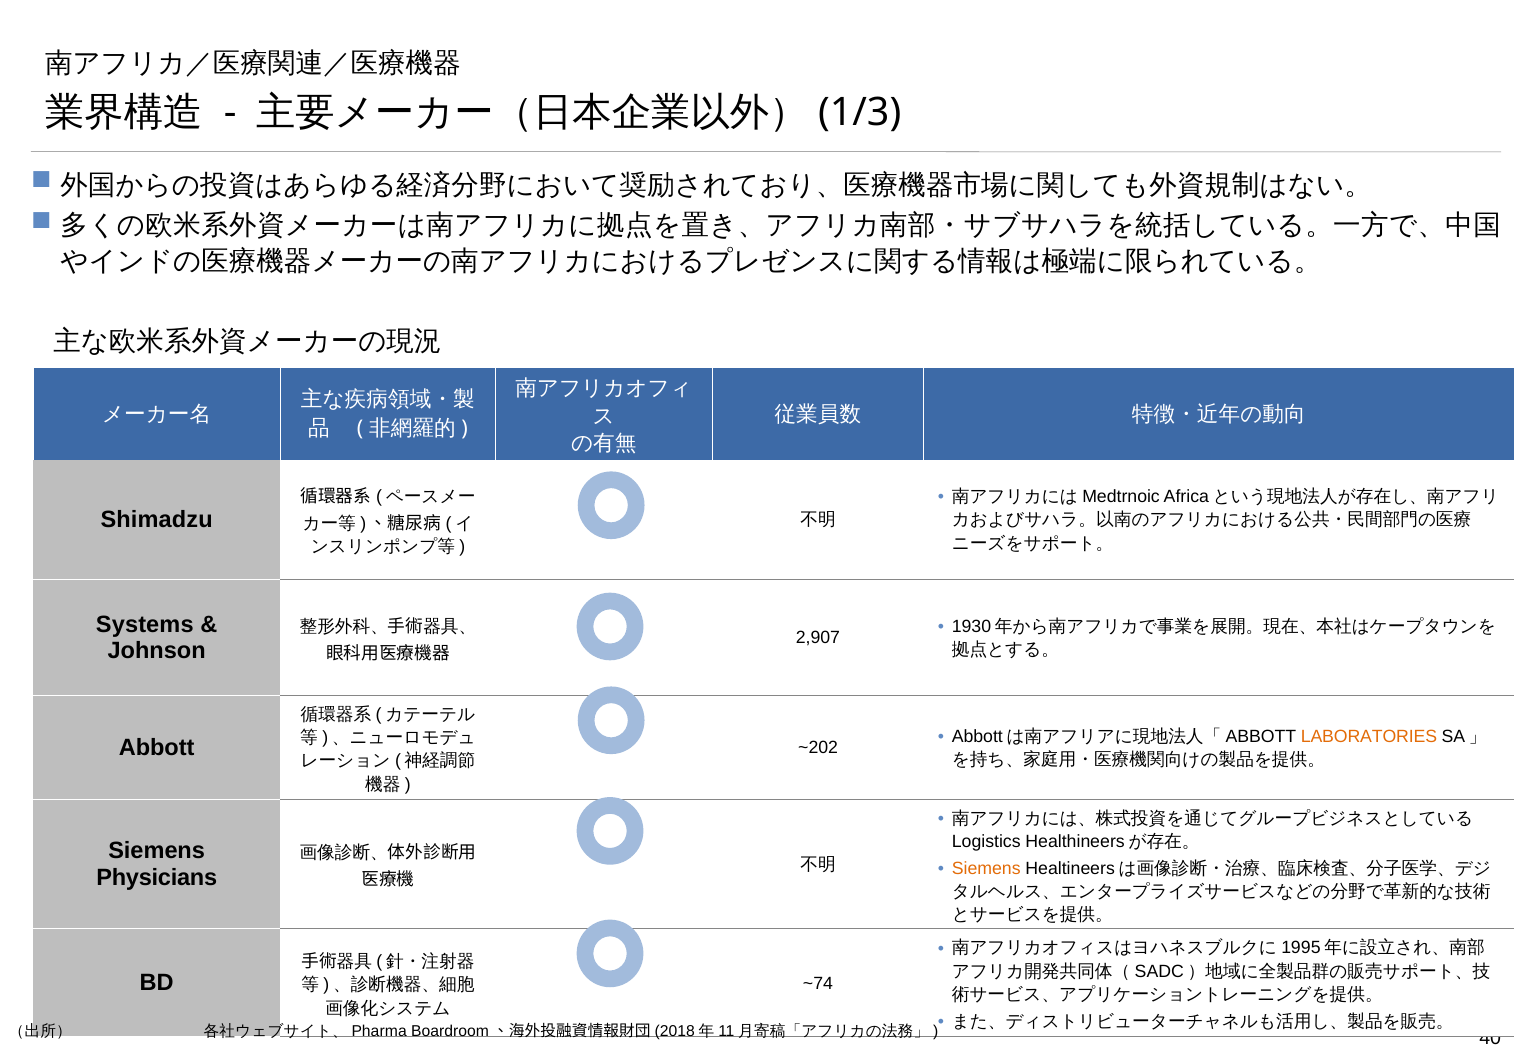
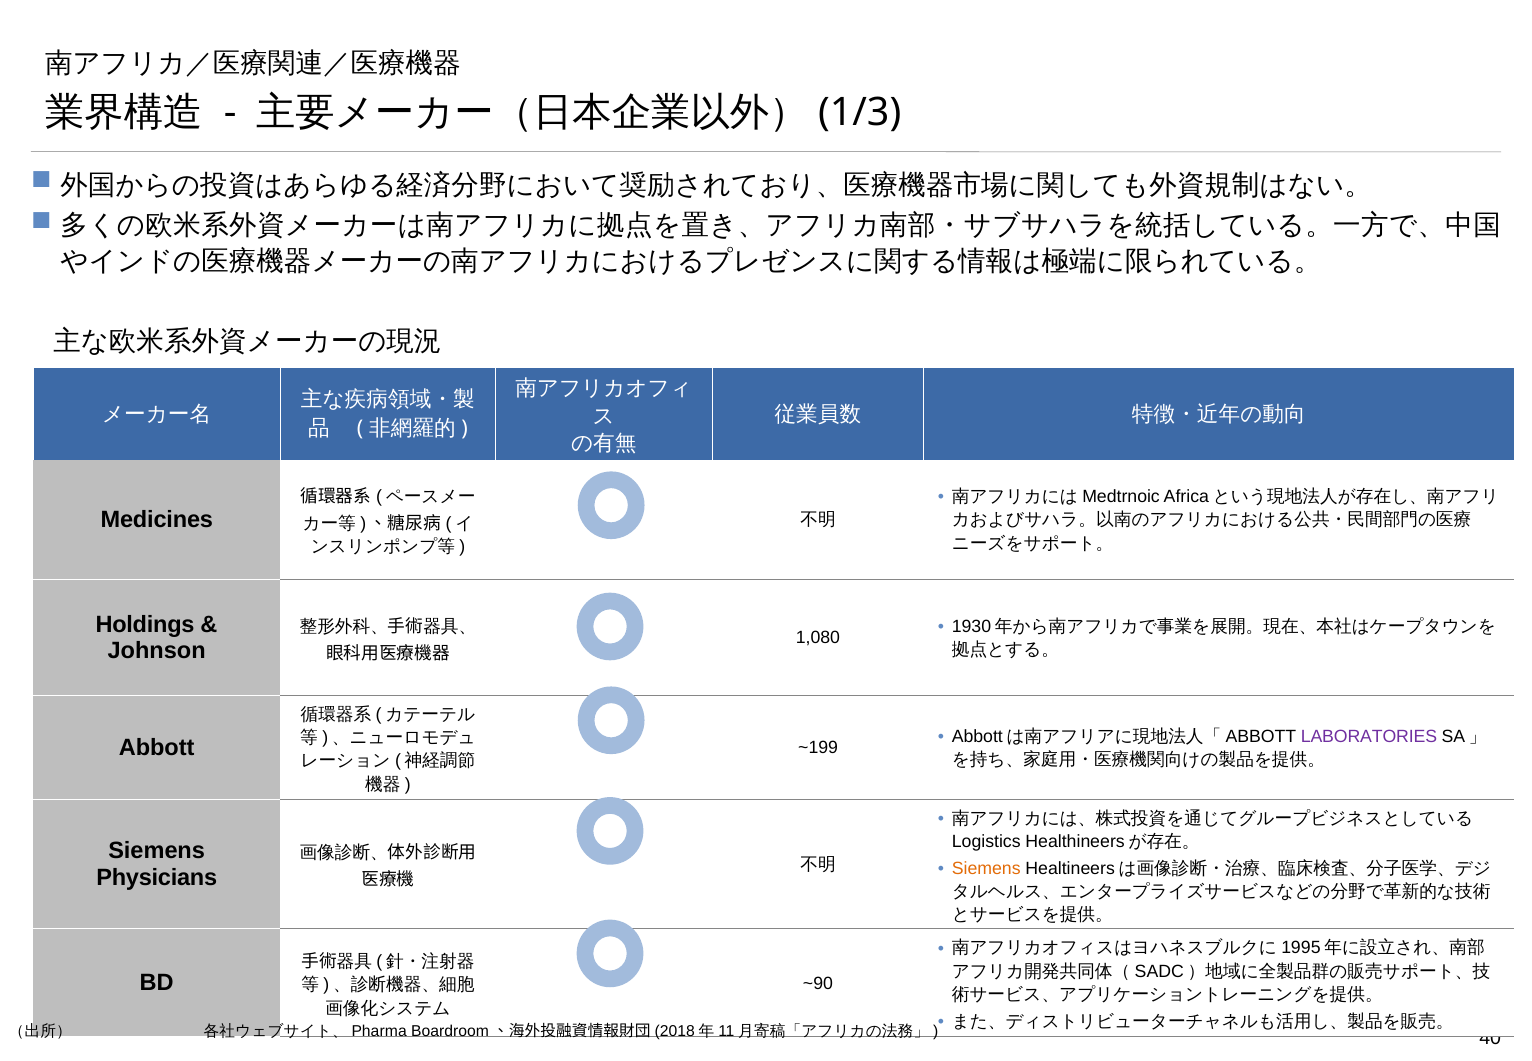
Shimadzu: Shimadzu -> Medicines (157, 520)
Systems: Systems -> Holdings (145, 624)
2,907: 2,907 -> 1,080 (818, 638)
LABORATORIES colour: orange -> purple (1369, 736)
~202: ~202 -> ~199 (818, 748)
~74: ~74 -> ~90 (818, 983)
